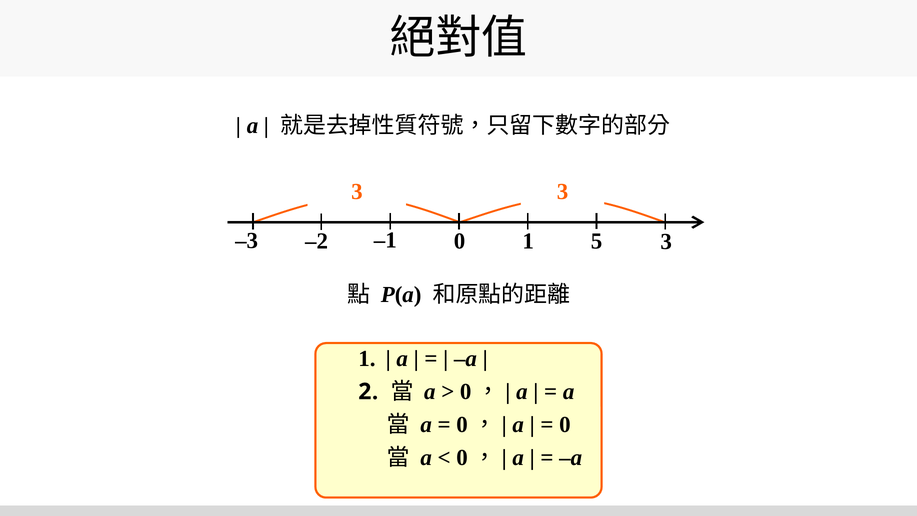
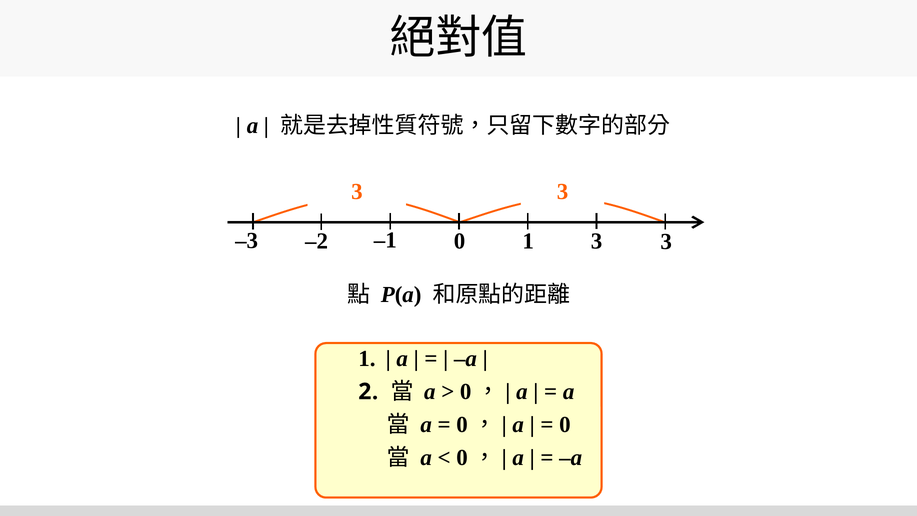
0 5: 5 -> 3 (597, 241)
